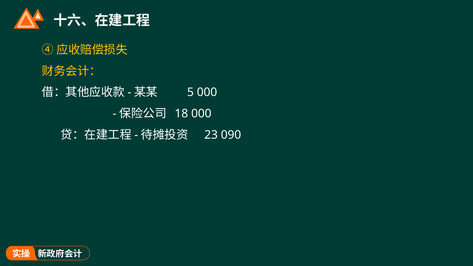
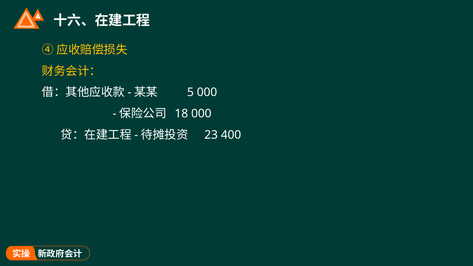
090: 090 -> 400 (231, 135)
